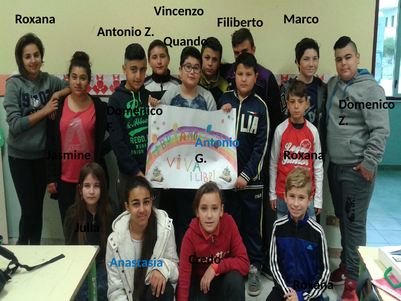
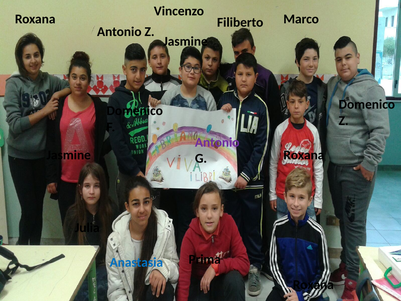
Quando: Quando -> Jasmine (186, 41)
Antonio colour: blue -> purple (217, 142)
Credo: Credo -> Prima (205, 259)
